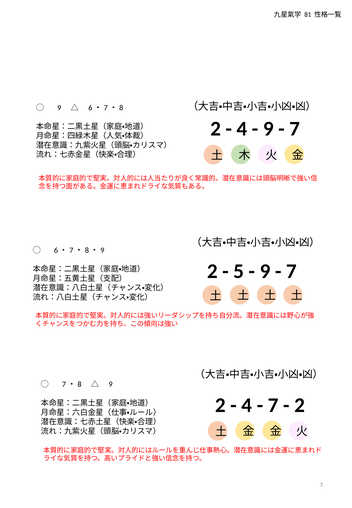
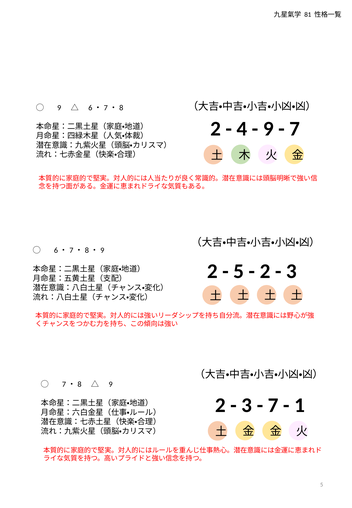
9: 9 -> 2 (265, 272)
7: 7 -> 3 (291, 272)
4: 4 -> 3 (247, 406)
2: 2 -> 1 (300, 406)
